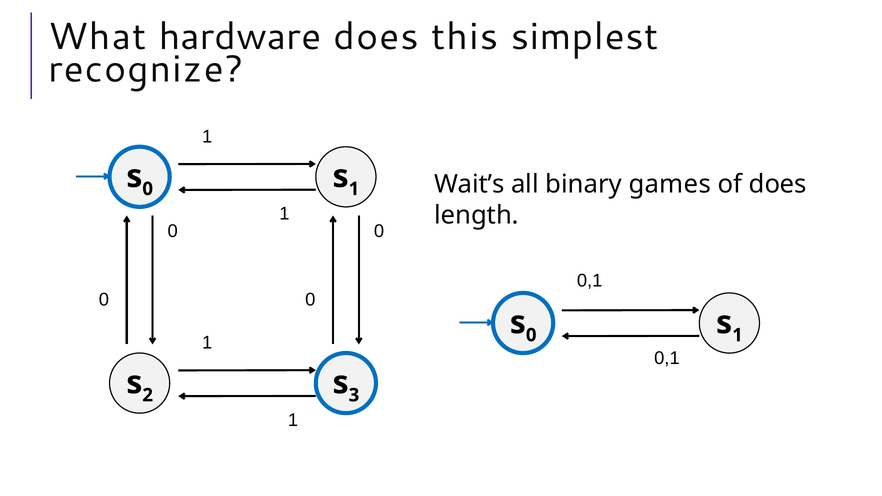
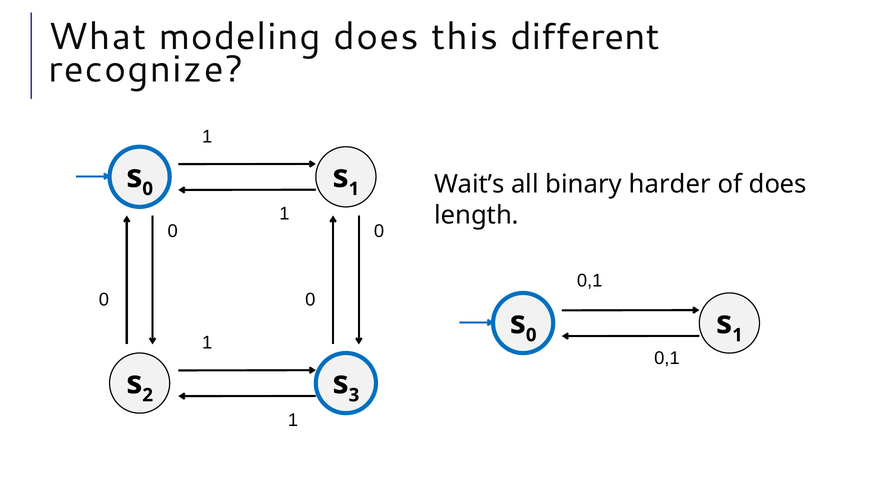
hardware: hardware -> modeling (240, 37)
simplest: simplest -> different (585, 37)
games: games -> harder (670, 184)
